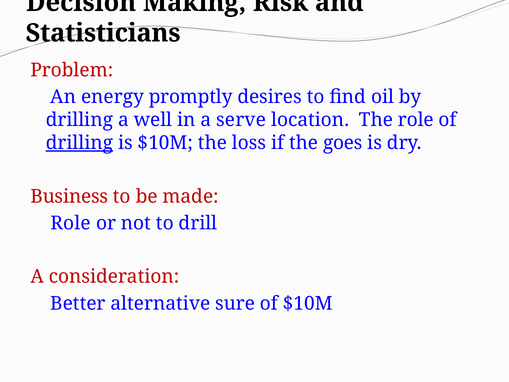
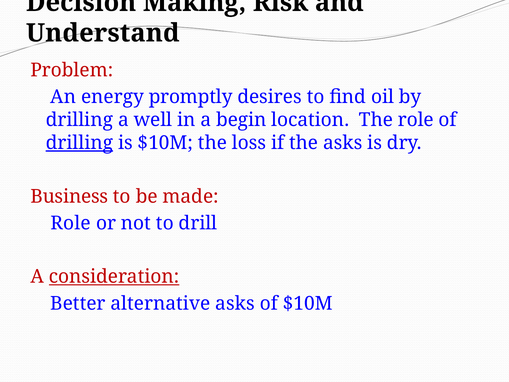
Statisticians: Statisticians -> Understand (103, 33)
serve: serve -> begin (241, 120)
the goes: goes -> asks (343, 143)
consideration underline: none -> present (114, 276)
alternative sure: sure -> asks (235, 303)
